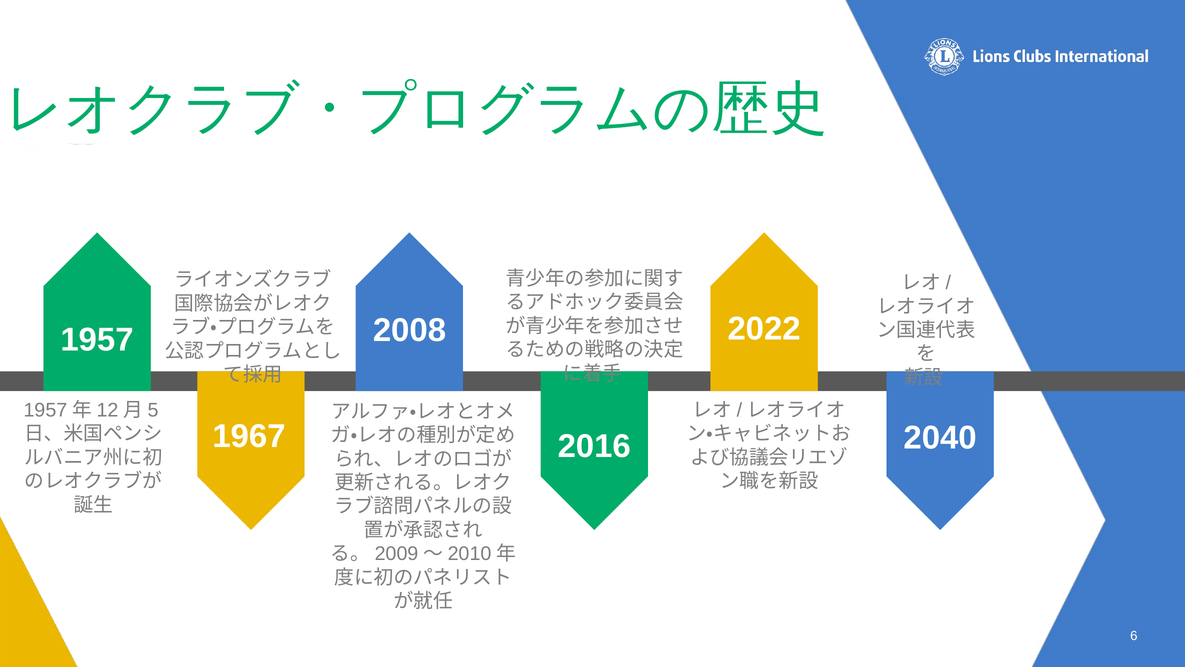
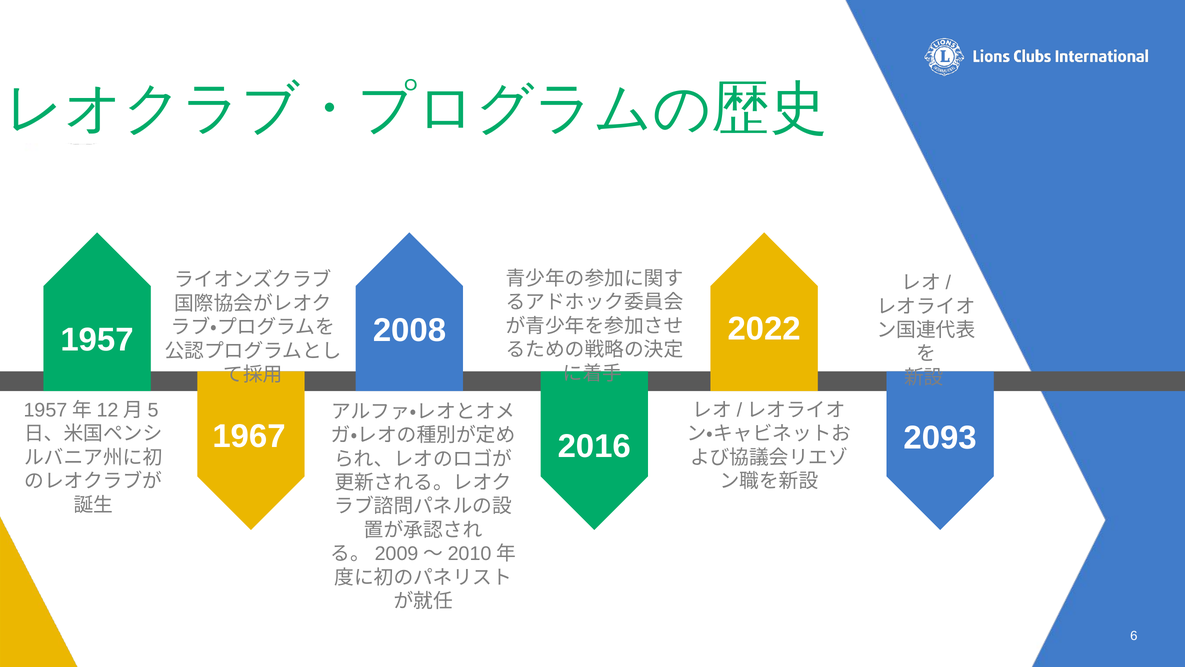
2040: 2040 -> 2093 (940, 438)
